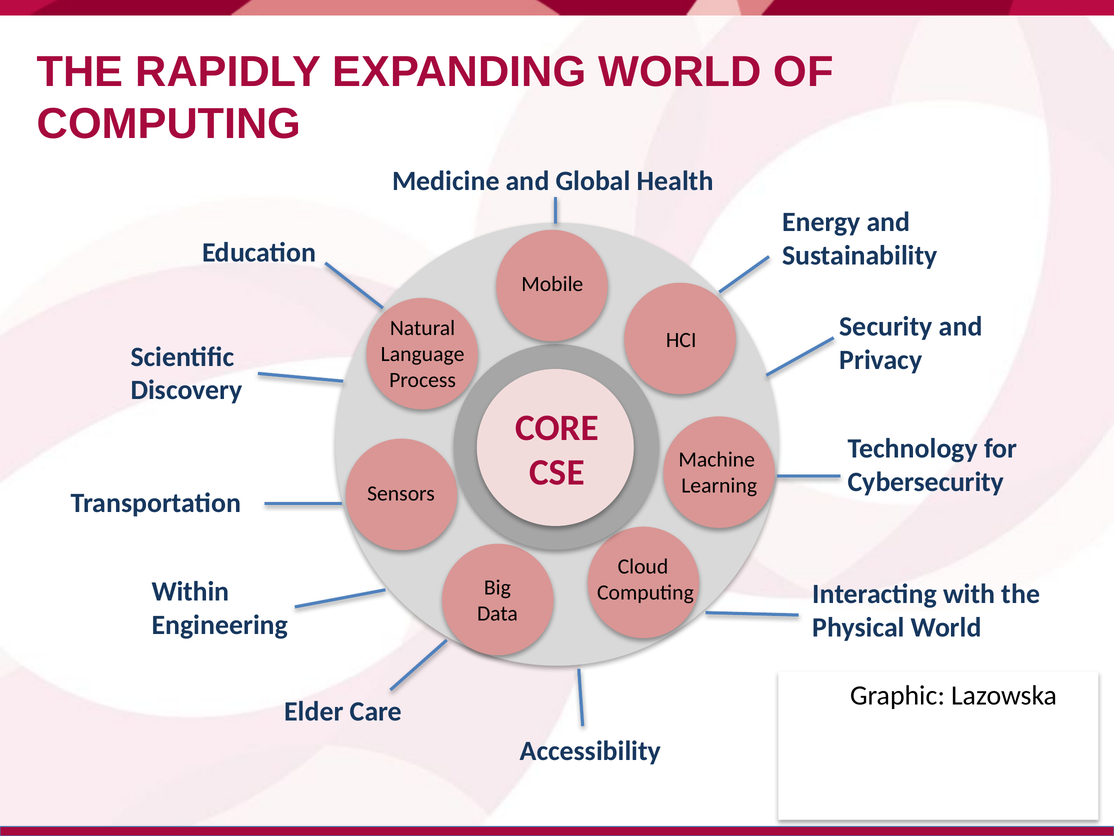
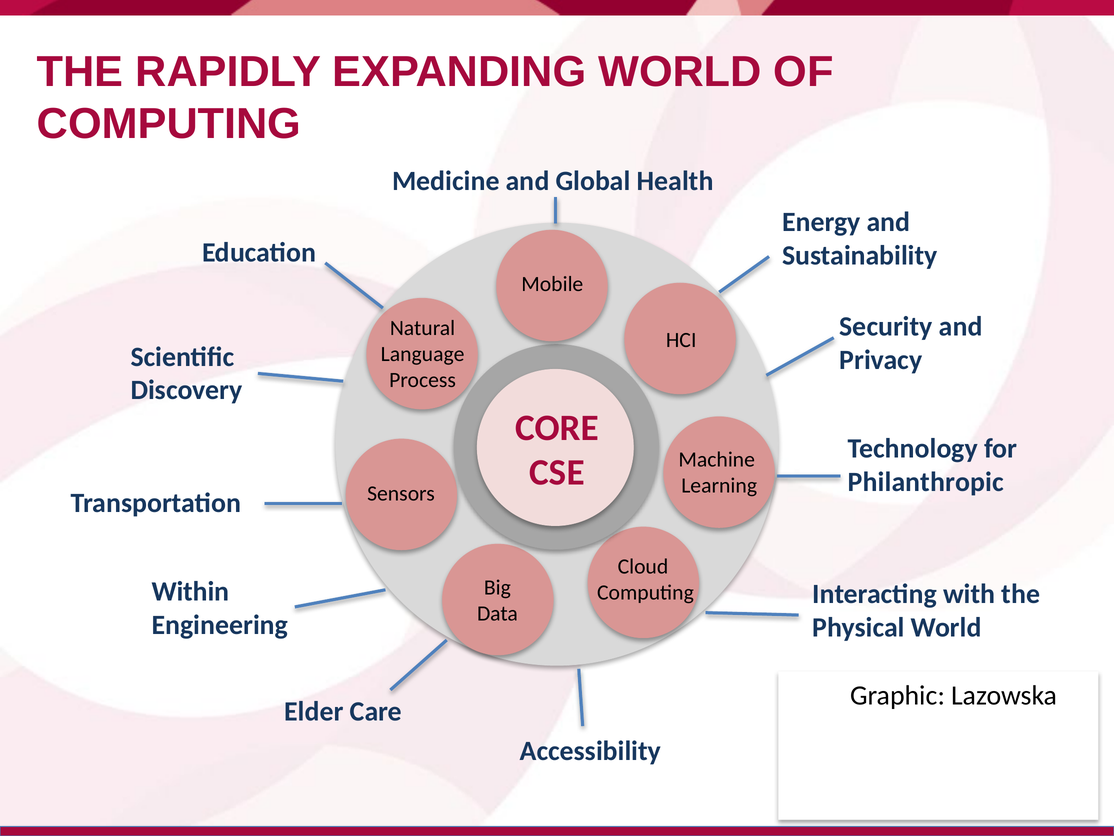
Cybersecurity: Cybersecurity -> Philanthropic (926, 482)
